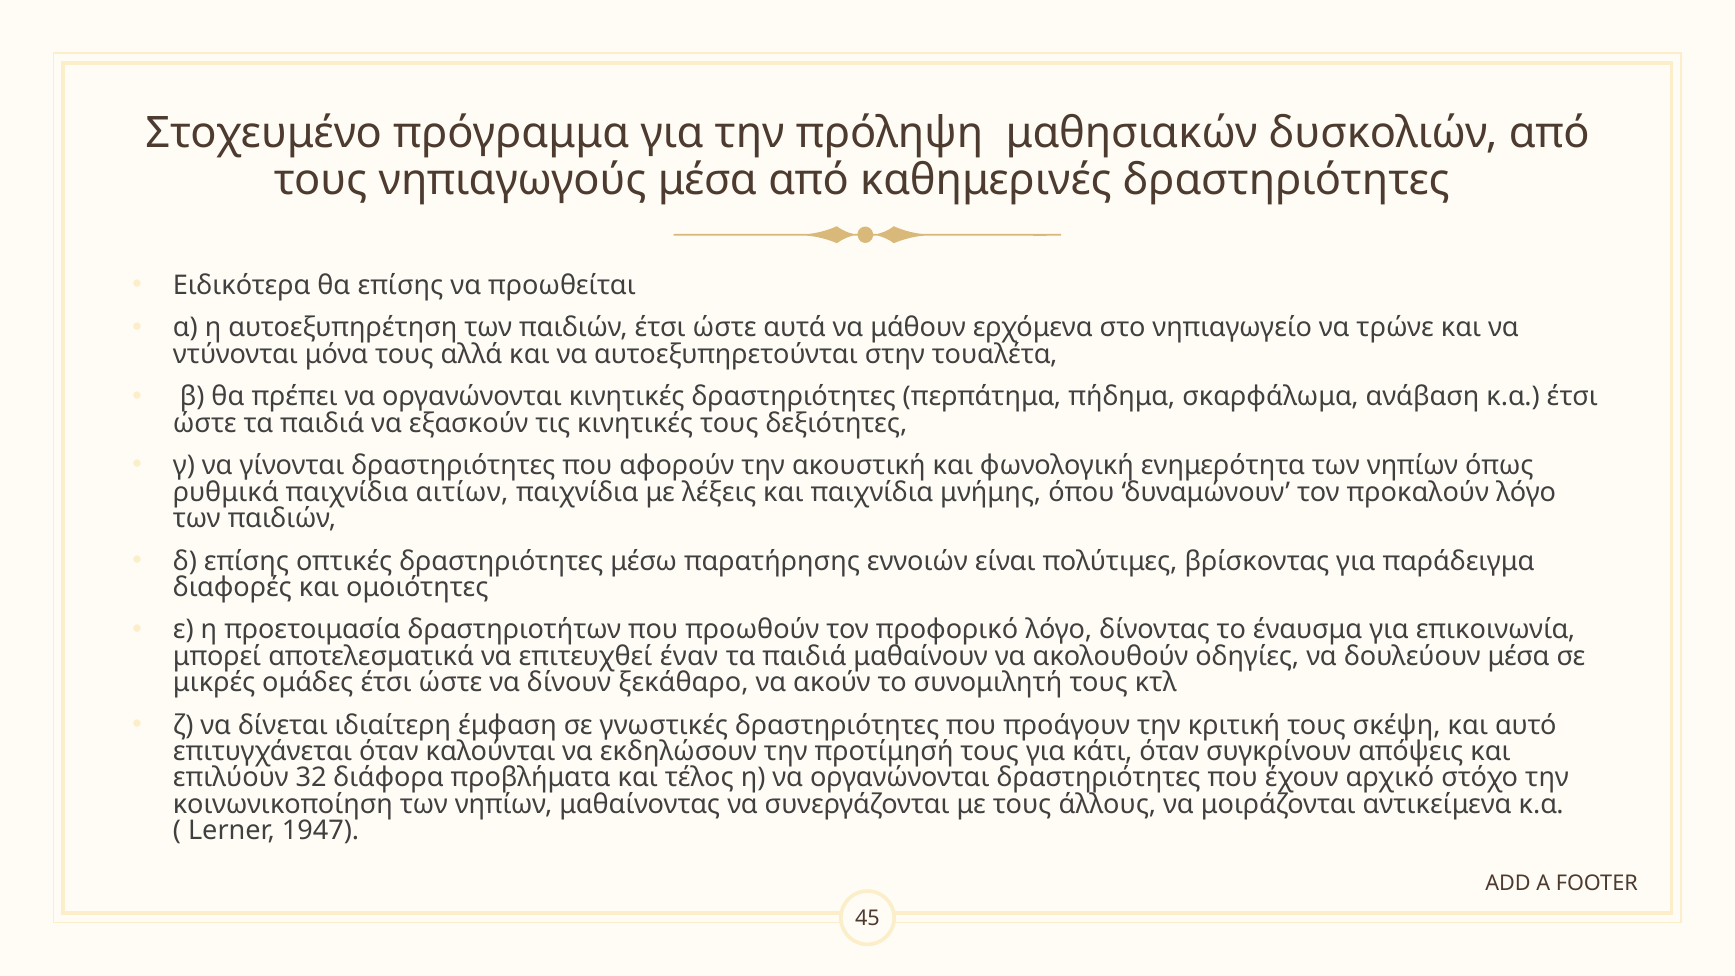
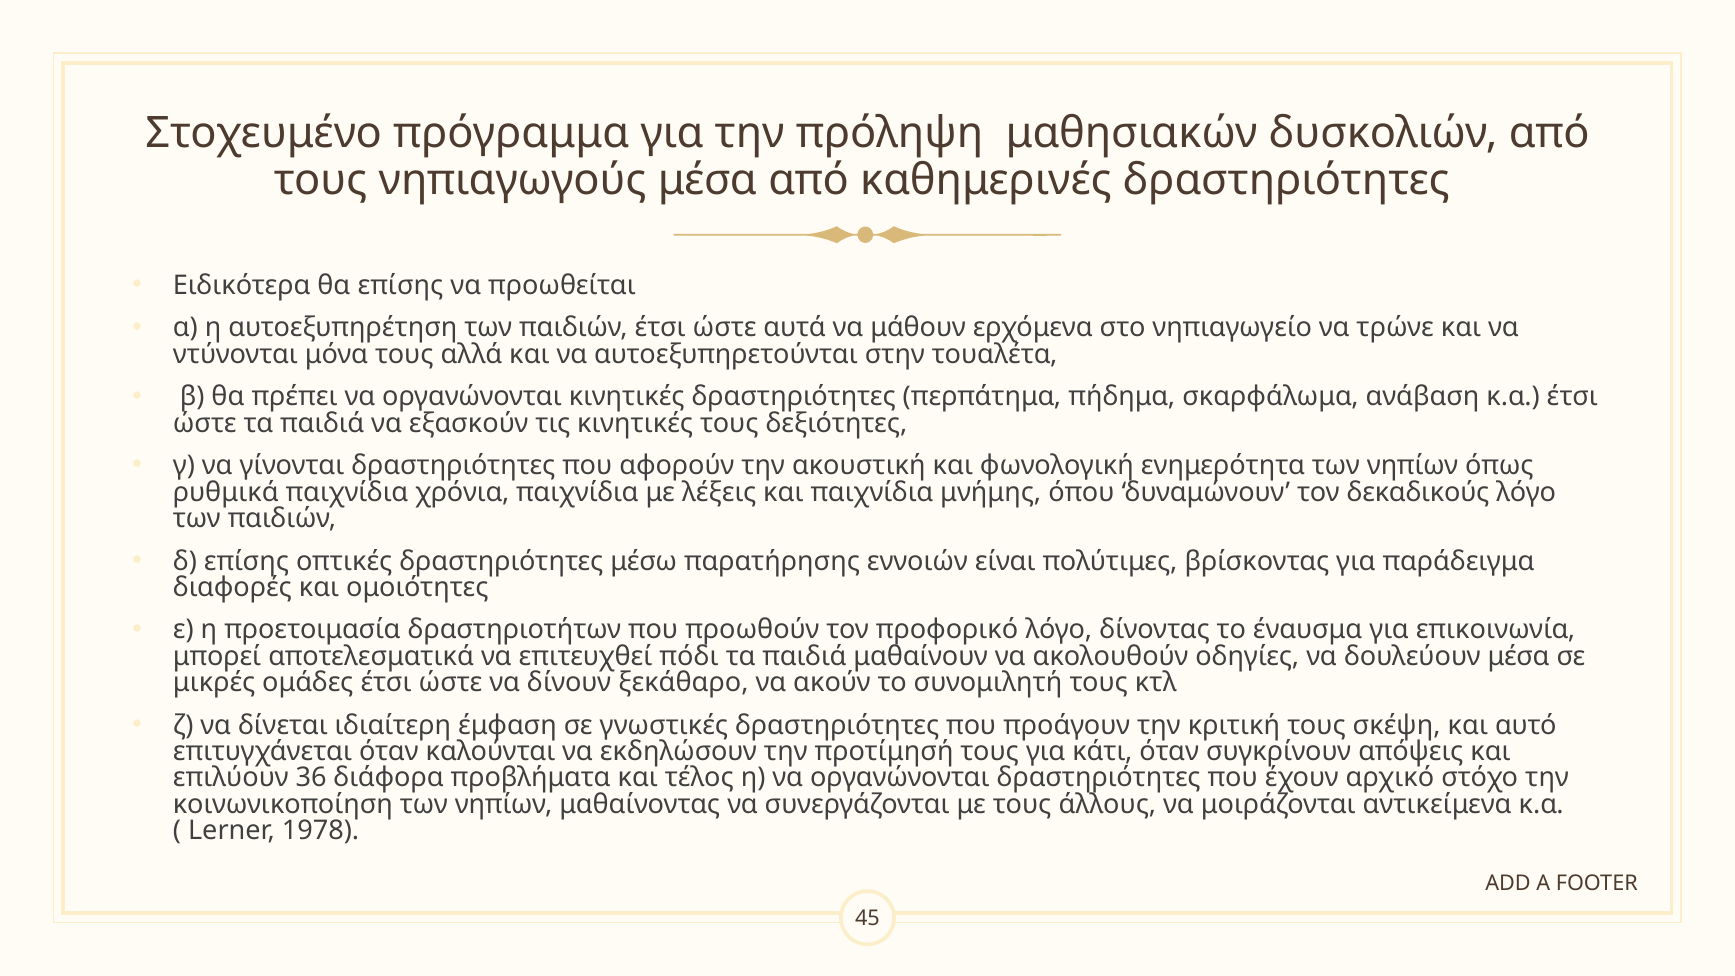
αιτίων: αιτίων -> χρόνια (462, 492)
προκαλούν: προκαλούν -> δεκαδικούς (1418, 492)
έναν: έναν -> πόδι (689, 656)
32: 32 -> 36 (311, 778)
1947: 1947 -> 1978 (321, 831)
